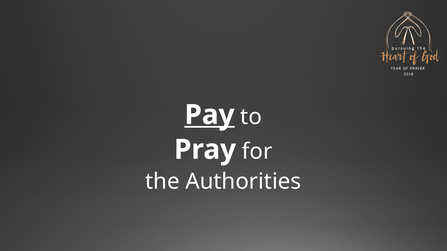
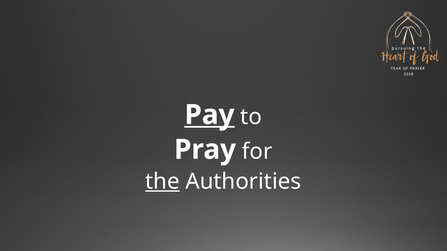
the underline: none -> present (162, 182)
